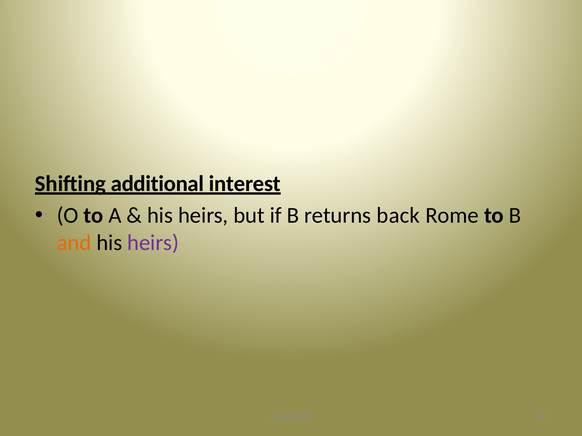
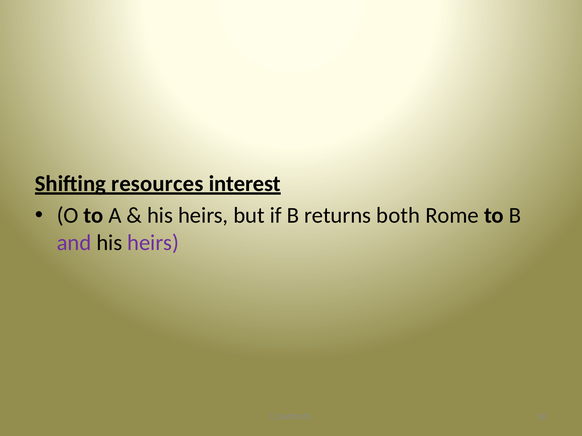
additional: additional -> resources (157, 184)
back: back -> both (398, 216)
and colour: orange -> purple (74, 243)
